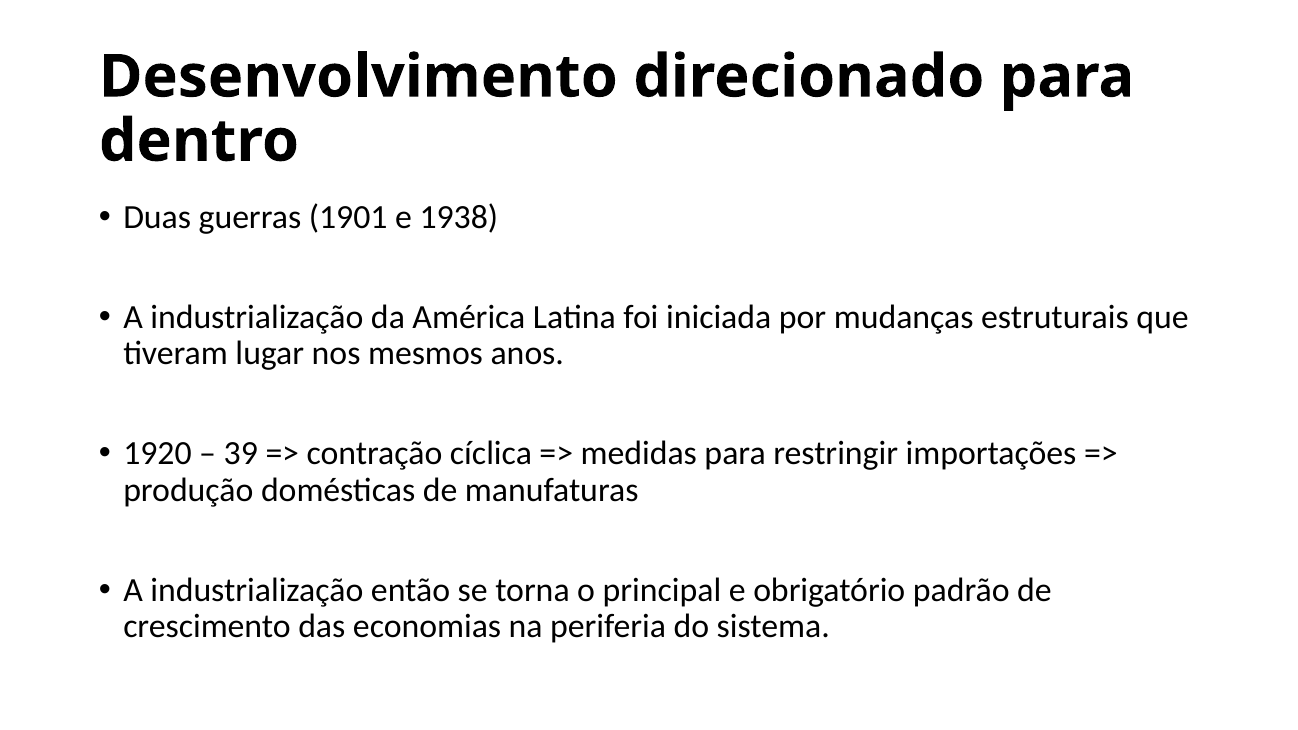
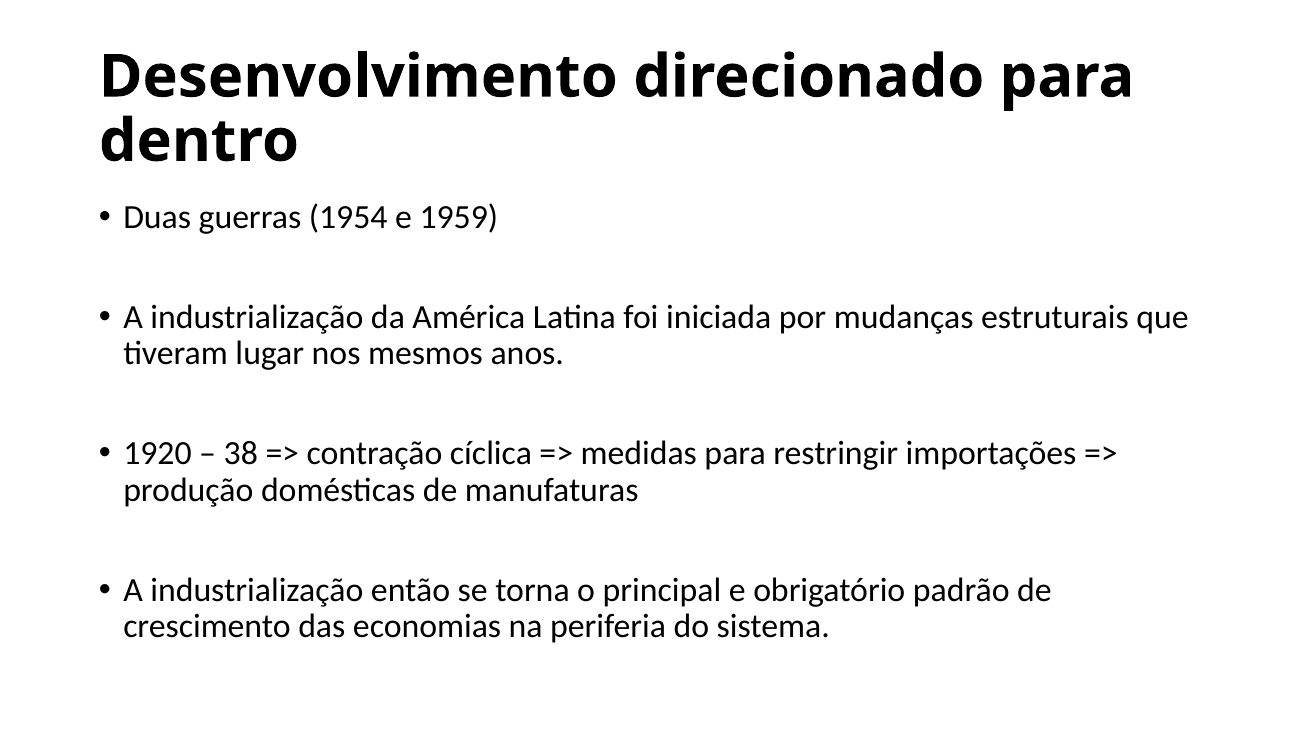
1901: 1901 -> 1954 (348, 217)
1938: 1938 -> 1959 (459, 217)
39: 39 -> 38 (241, 454)
